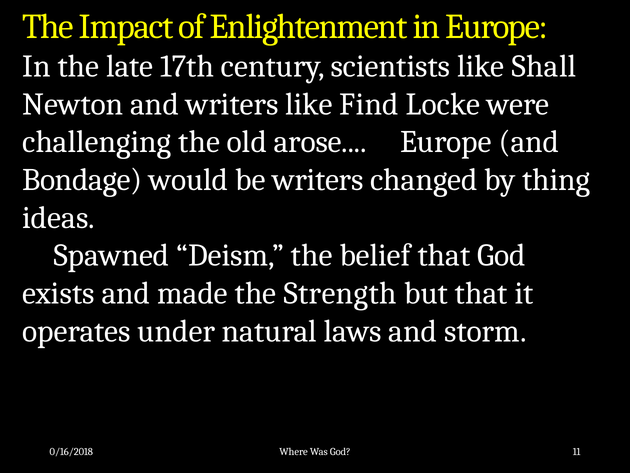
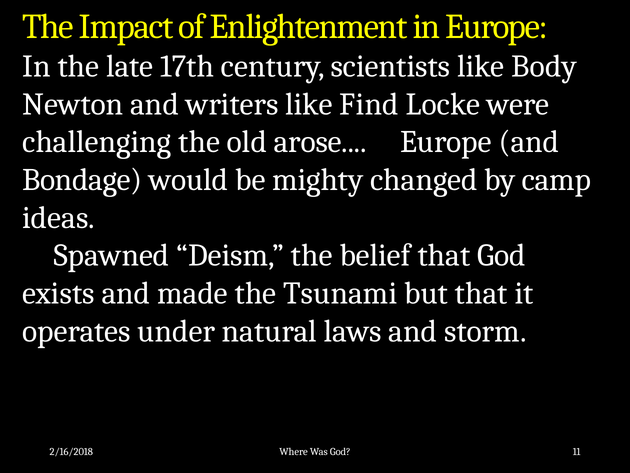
Shall: Shall -> Body (544, 66)
be writers: writers -> mighty (318, 180)
thing: thing -> camp (556, 180)
Strength: Strength -> Tsunami (340, 293)
0/16/2018: 0/16/2018 -> 2/16/2018 (71, 451)
